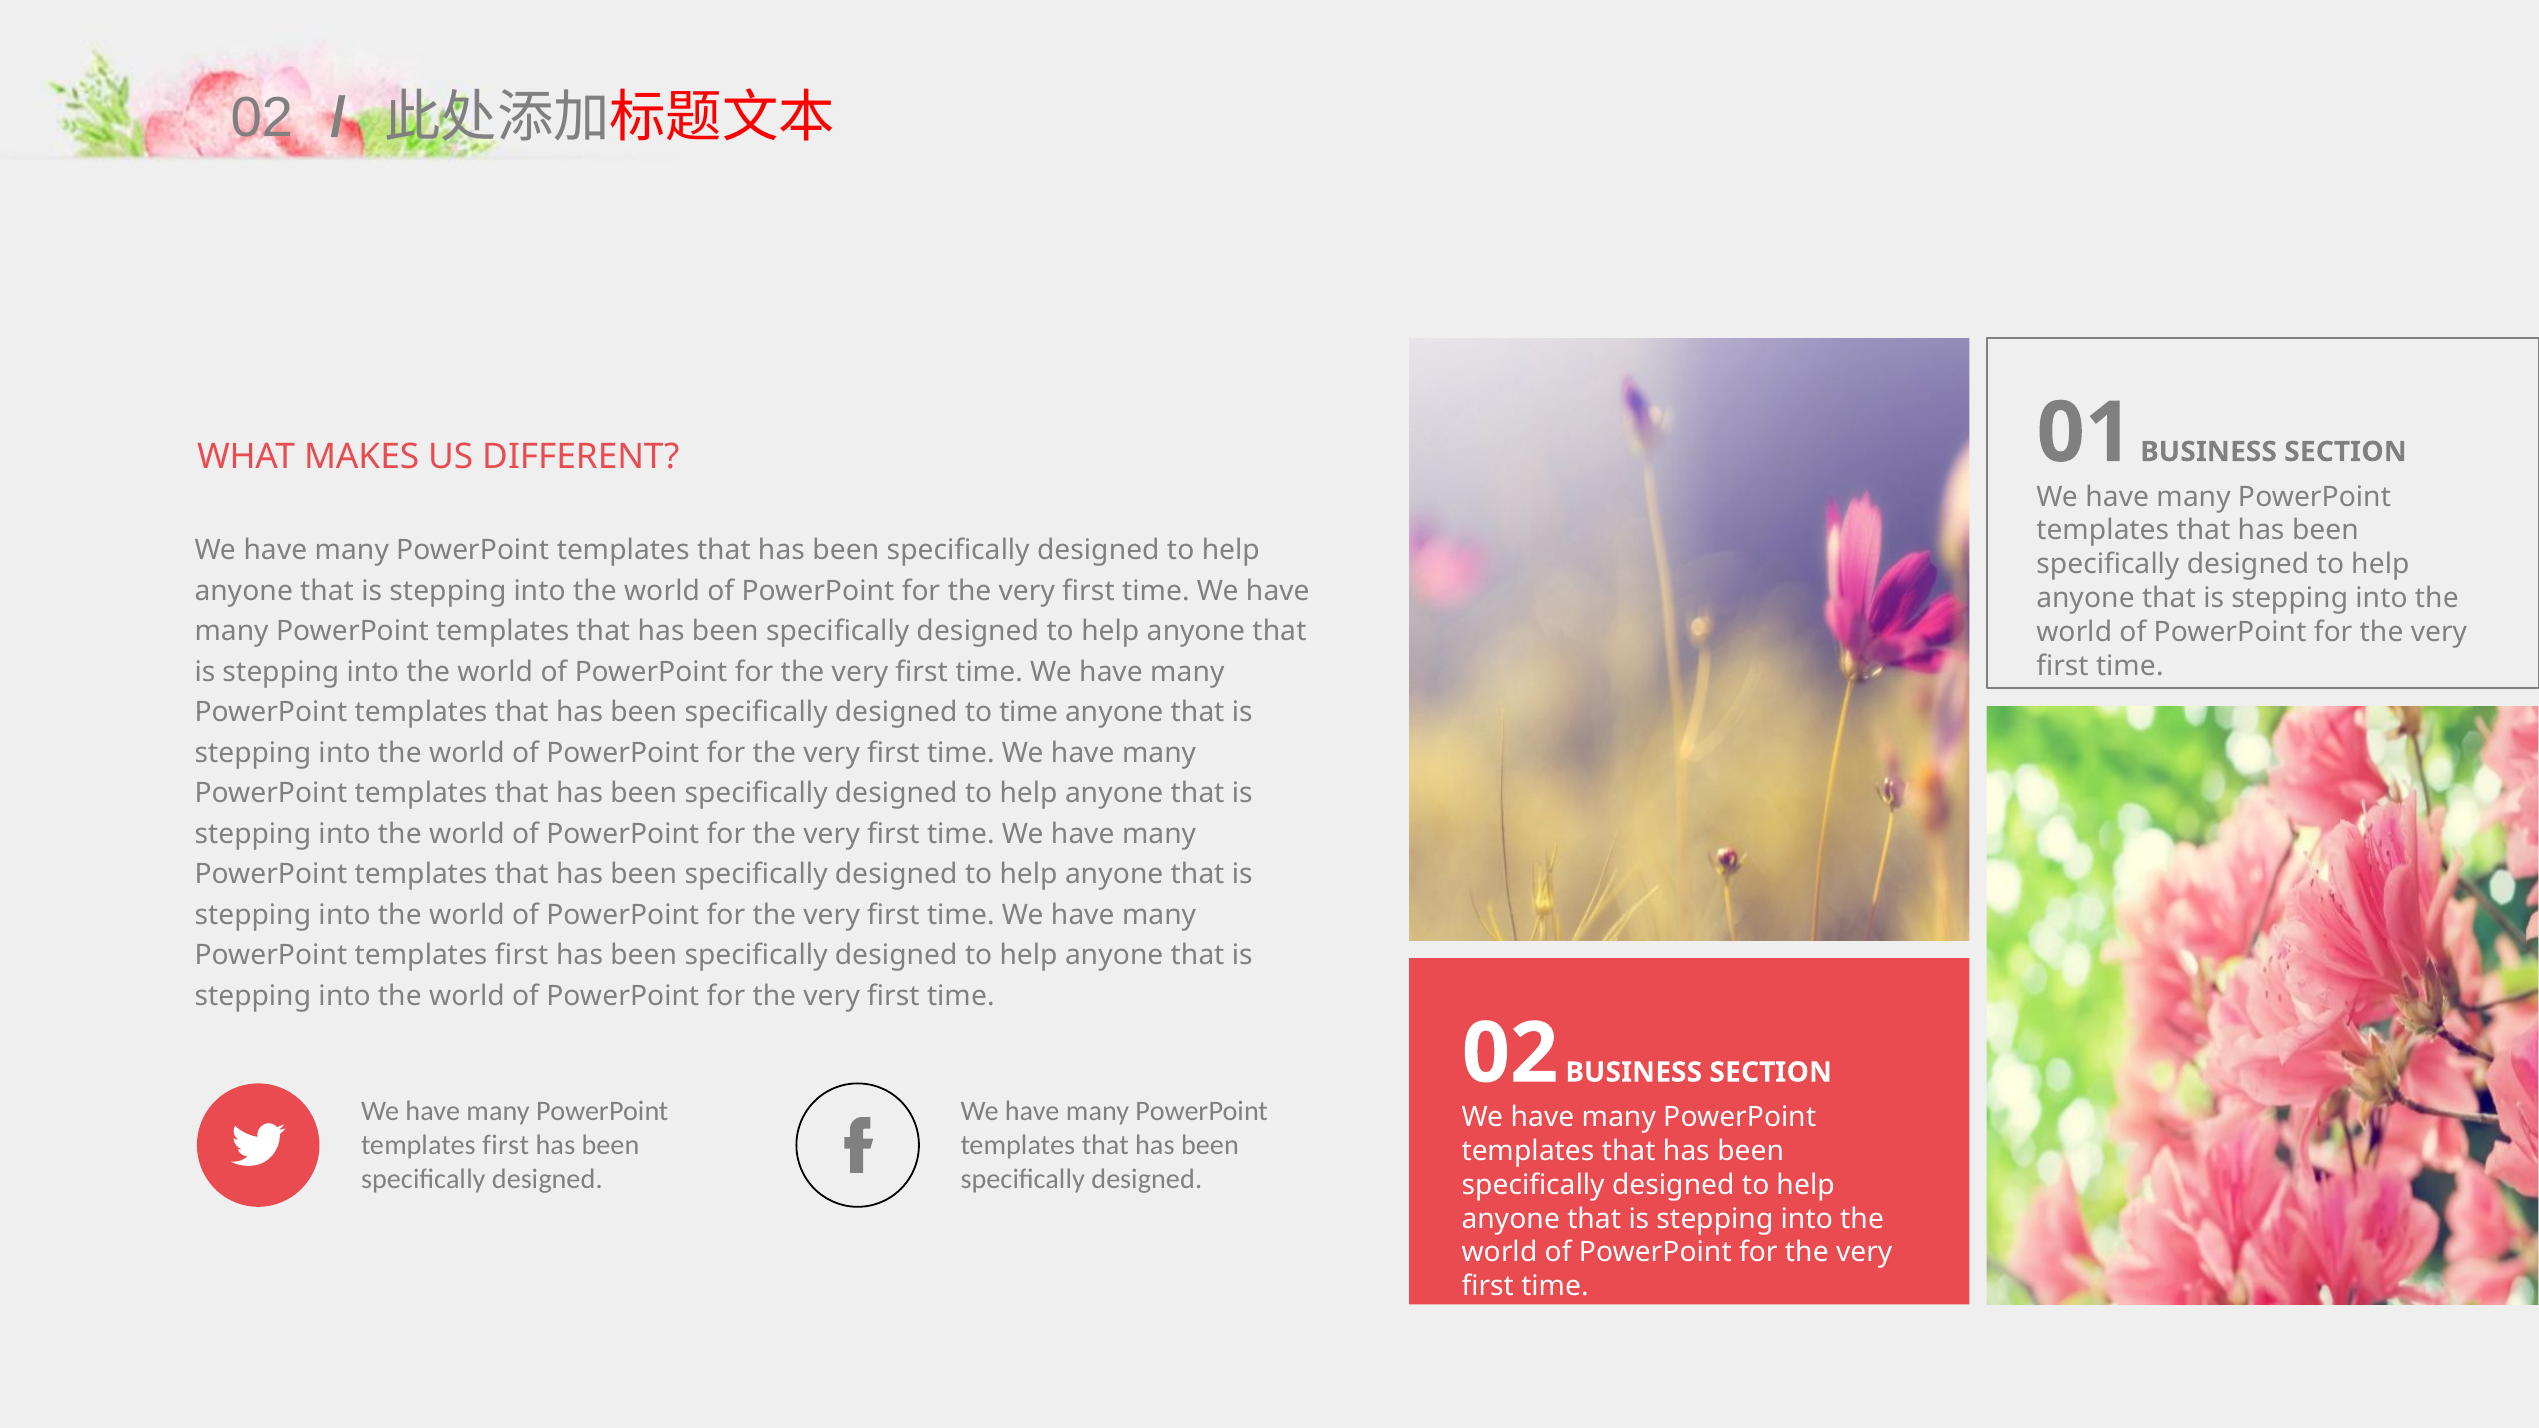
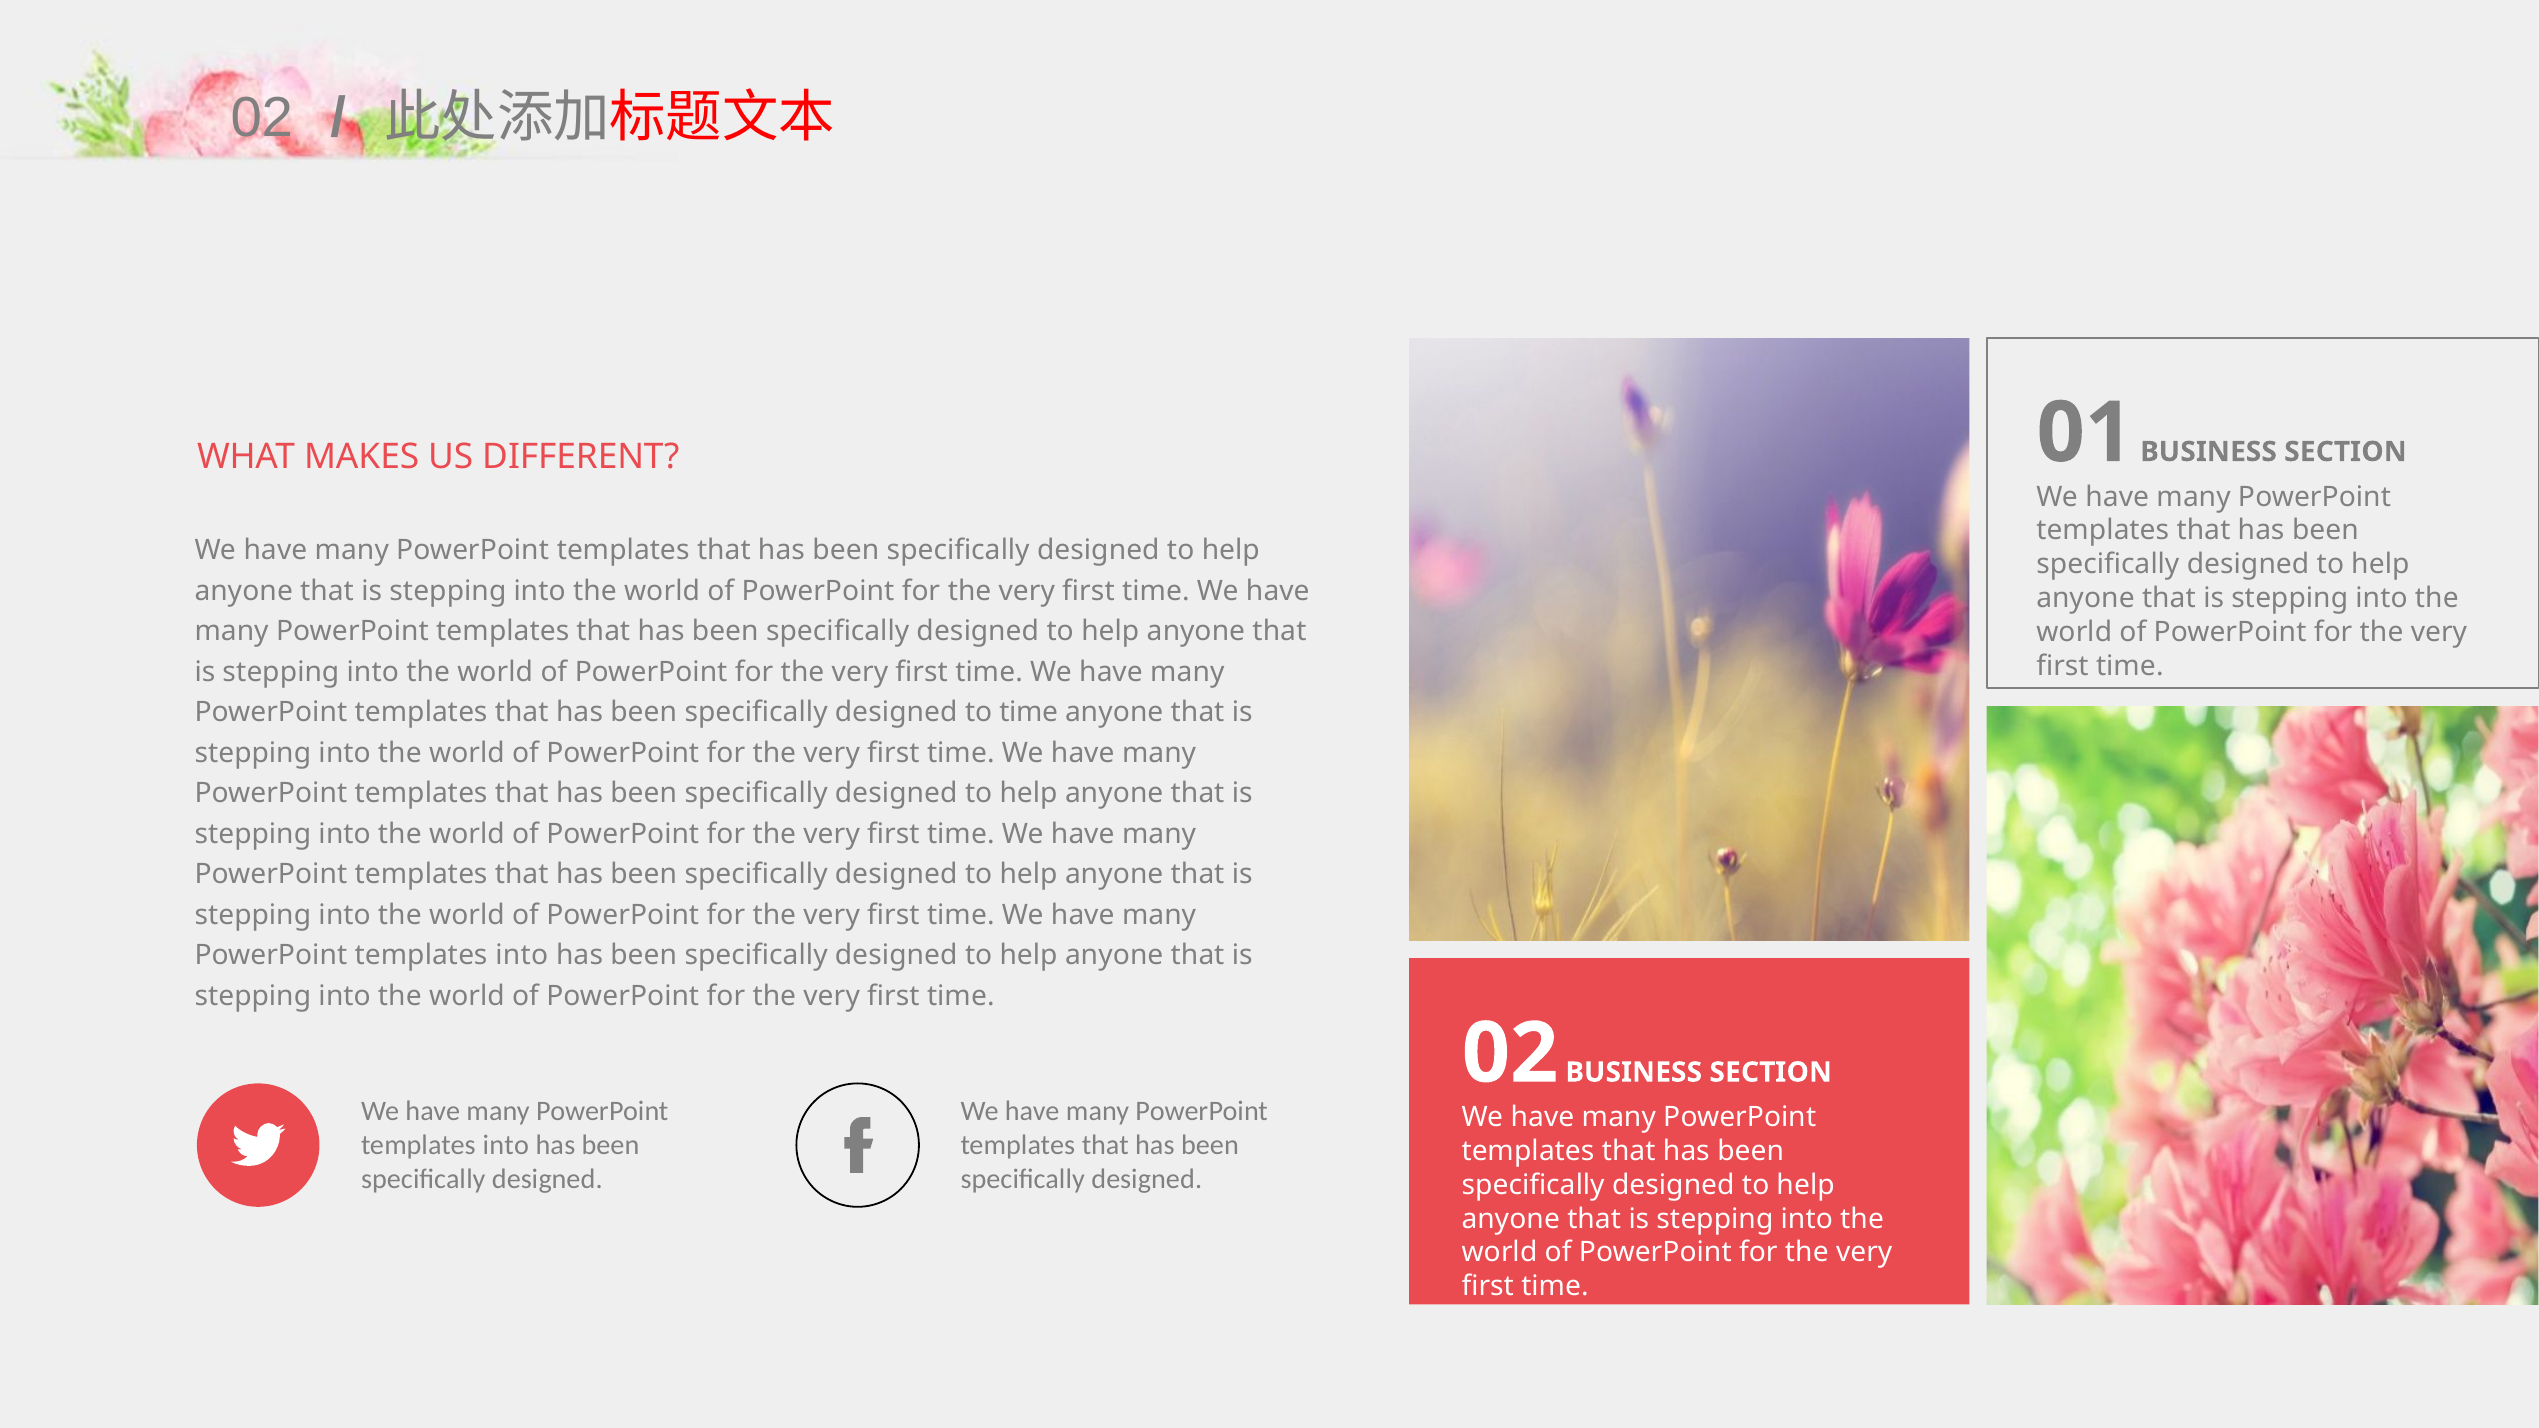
first: first -> into (522, 956)
first: first -> into (506, 1145)
